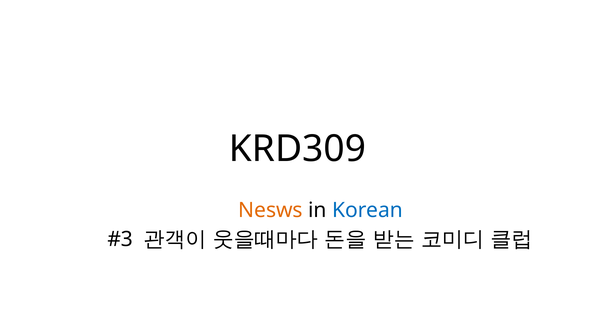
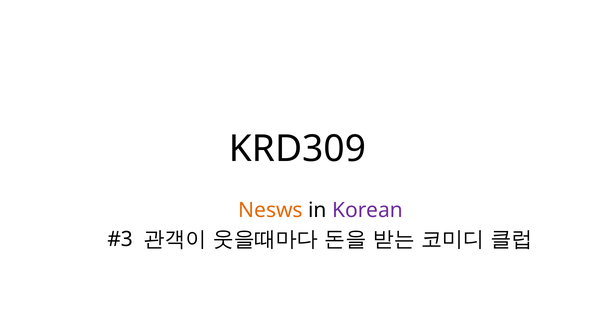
Korean colour: blue -> purple (367, 210)
